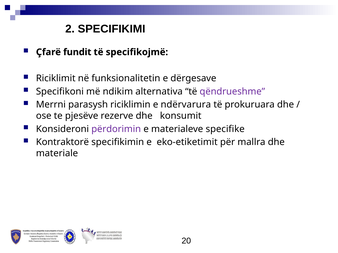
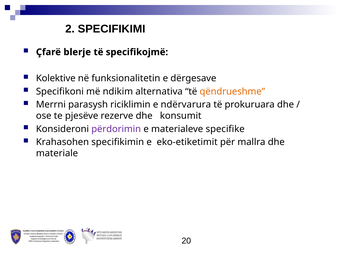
fundit: fundit -> blerje (77, 52)
Riciklimit: Riciklimit -> Kolektive (56, 78)
qëndrueshme colour: purple -> orange (232, 92)
Kontraktorë: Kontraktorë -> Krahasohen (62, 142)
